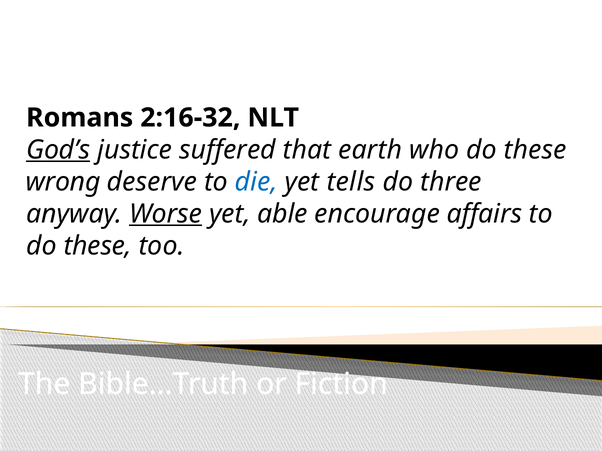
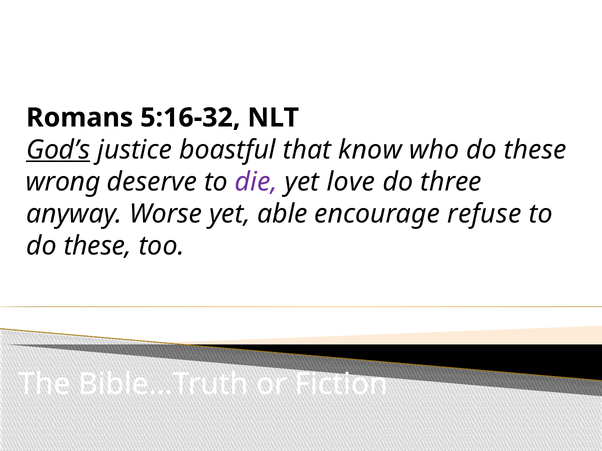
2:16-32: 2:16-32 -> 5:16-32 (190, 118)
suffered: suffered -> boastful (228, 150)
earth: earth -> know (370, 150)
die colour: blue -> purple (256, 182)
tells: tells -> love (351, 182)
Worse underline: present -> none (166, 214)
affairs: affairs -> refuse (484, 214)
